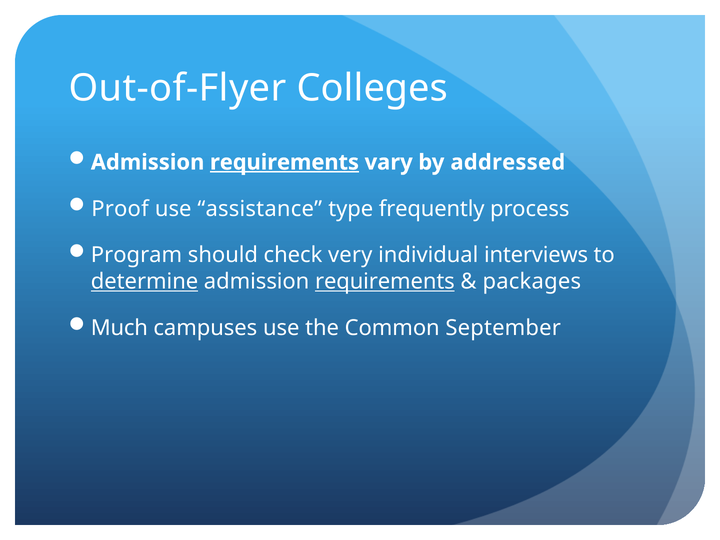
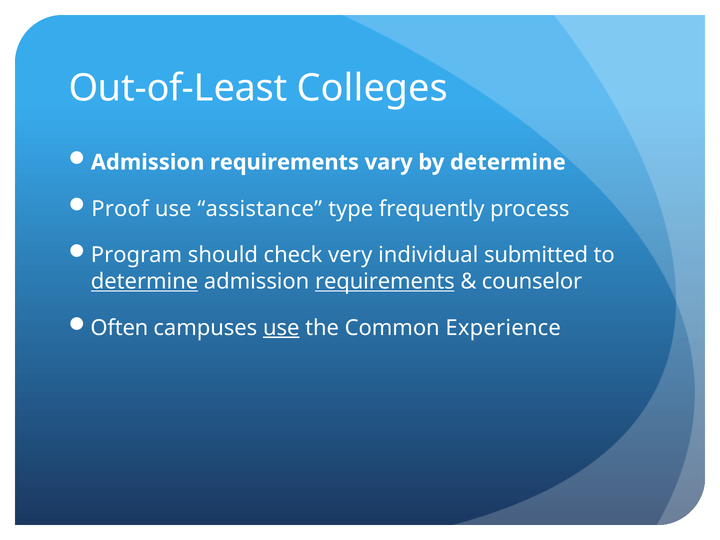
Out-of-Flyer: Out-of-Flyer -> Out-of-Least (178, 88)
requirements underline: present -> none (285, 162)
by addressed: addressed -> determine (508, 162)
interviews: interviews -> submitted (536, 255)
packages: packages -> counselor (532, 282)
Much: Much -> Often (119, 328)
use underline: none -> present (281, 328)
September: September -> Experience (503, 328)
